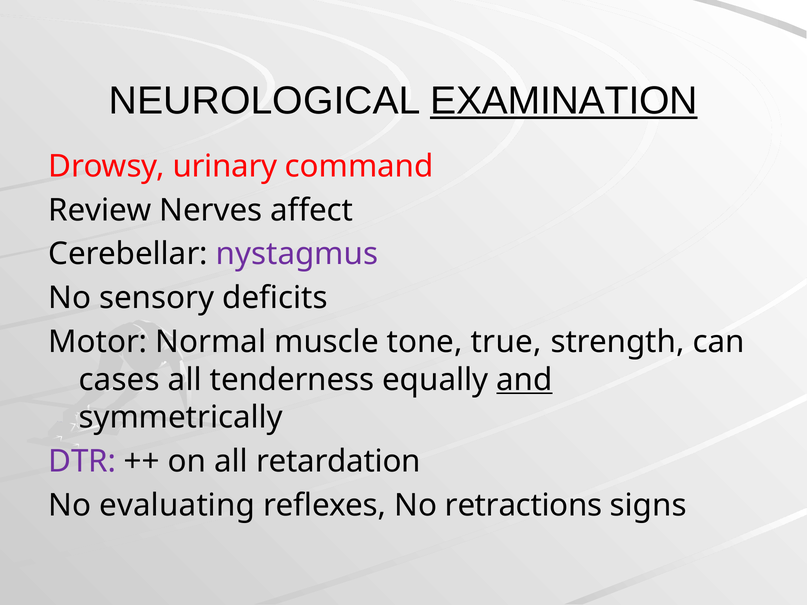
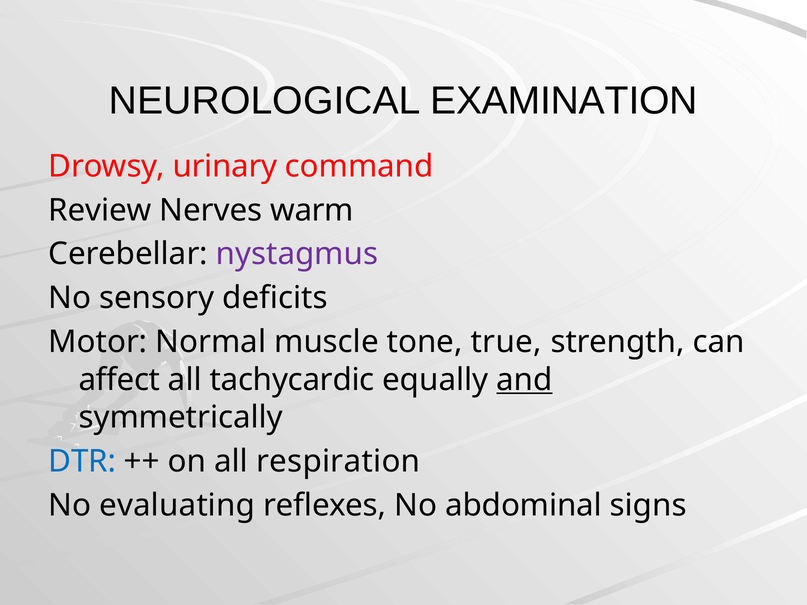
EXAMINATION underline: present -> none (564, 101)
affect: affect -> warm (312, 210)
cases: cases -> affect (119, 380)
tenderness: tenderness -> tachycardic (292, 380)
DTR colour: purple -> blue (82, 462)
retardation: retardation -> respiration (338, 462)
retractions: retractions -> abdominal (524, 505)
